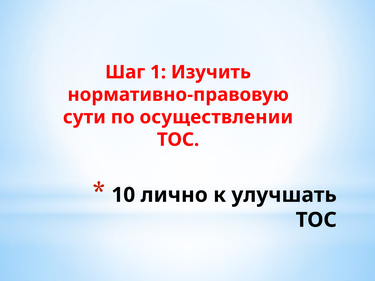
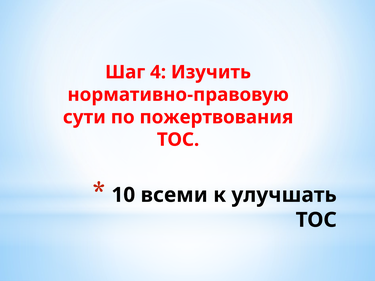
1: 1 -> 4 (158, 72)
осуществлении: осуществлении -> пожертвования (216, 117)
лично: лично -> всеми (174, 195)
